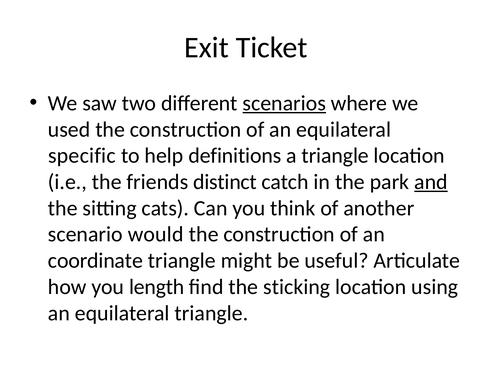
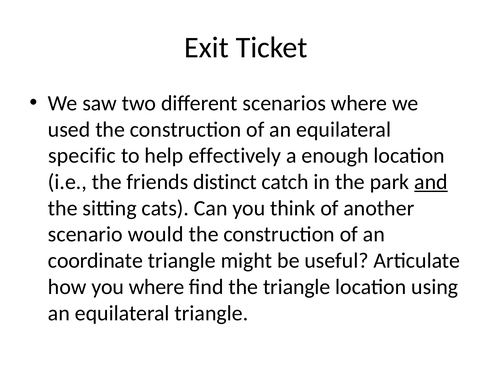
scenarios underline: present -> none (284, 103)
definitions: definitions -> effectively (235, 156)
a triangle: triangle -> enough (335, 156)
you length: length -> where (157, 287)
the sticking: sticking -> triangle (297, 287)
